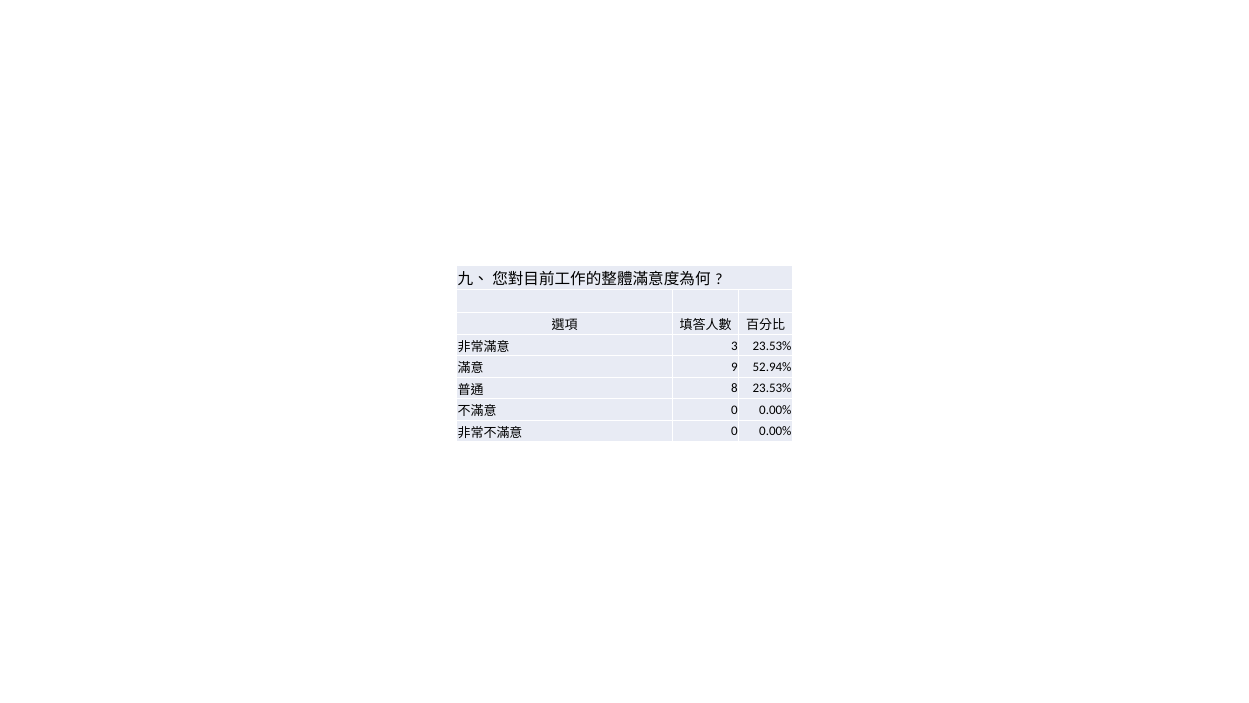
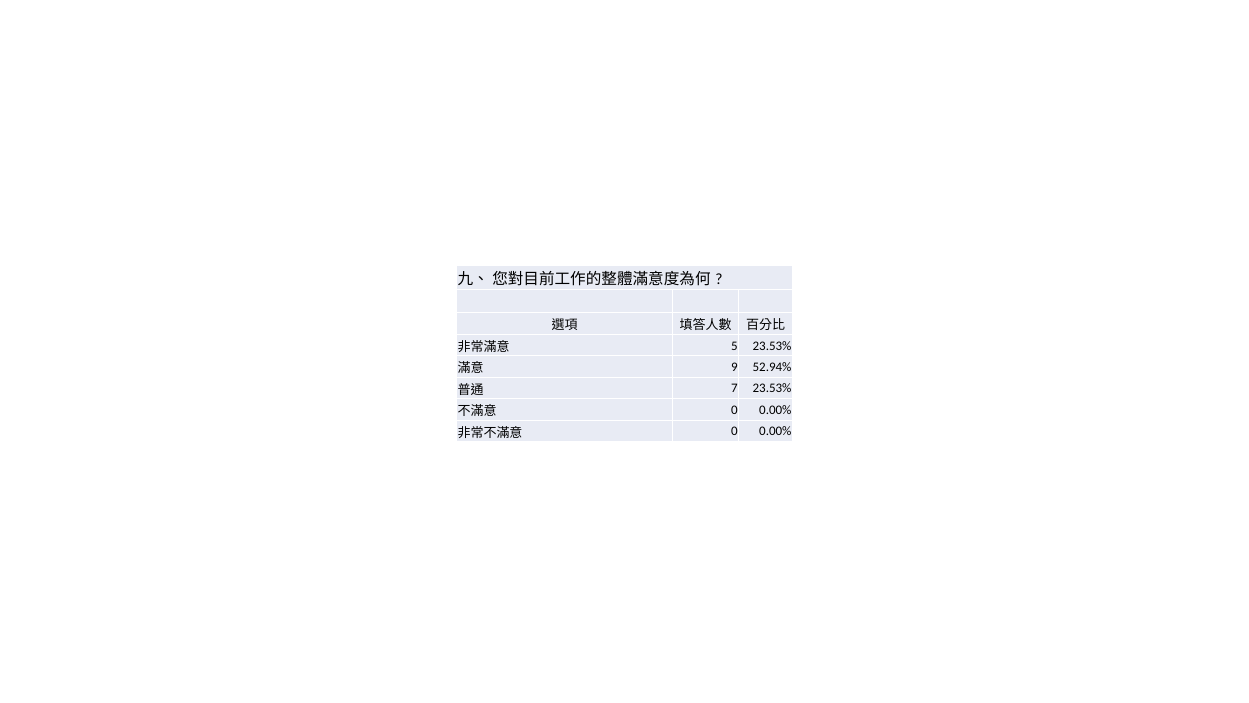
3: 3 -> 5 (735, 346)
8: 8 -> 7 (735, 388)
